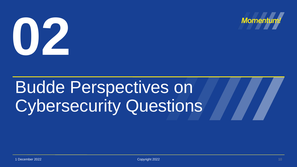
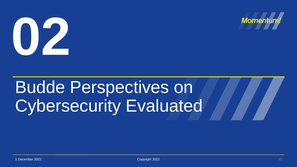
Questions: Questions -> Evaluated (164, 106)
